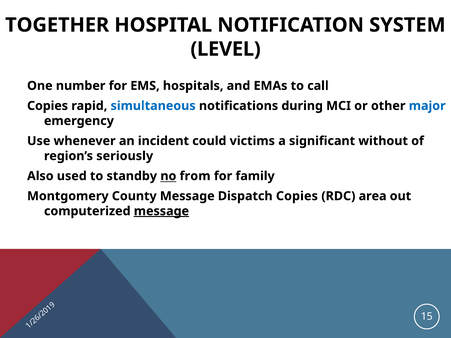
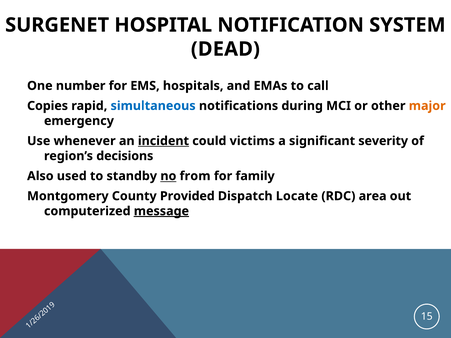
TOGETHER: TOGETHER -> SURGENET (57, 25)
LEVEL: LEVEL -> DEAD (225, 49)
major colour: blue -> orange (427, 106)
incident underline: none -> present (163, 141)
without: without -> severity (383, 141)
seriously: seriously -> decisions (125, 156)
County Message: Message -> Provided (187, 196)
Dispatch Copies: Copies -> Locate (297, 196)
